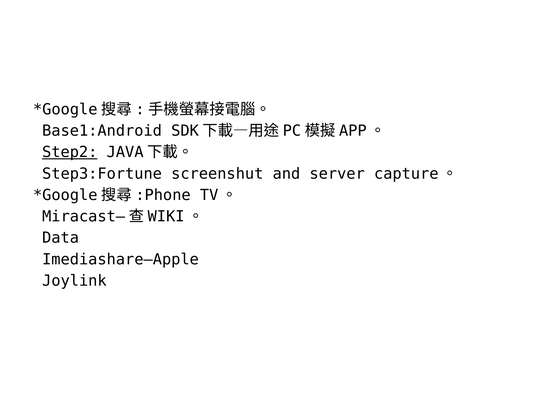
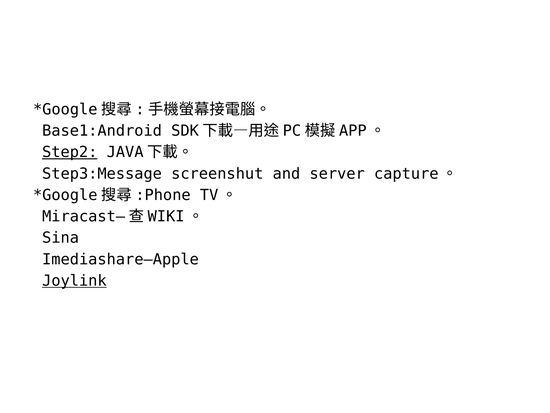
Step3:Fortune: Step3:Fortune -> Step3:Message (102, 173)
Data: Data -> Sina (61, 238)
Joylink underline: none -> present (74, 280)
